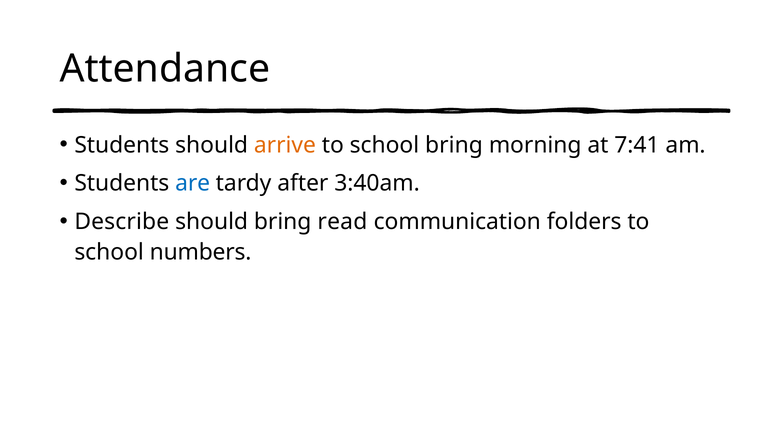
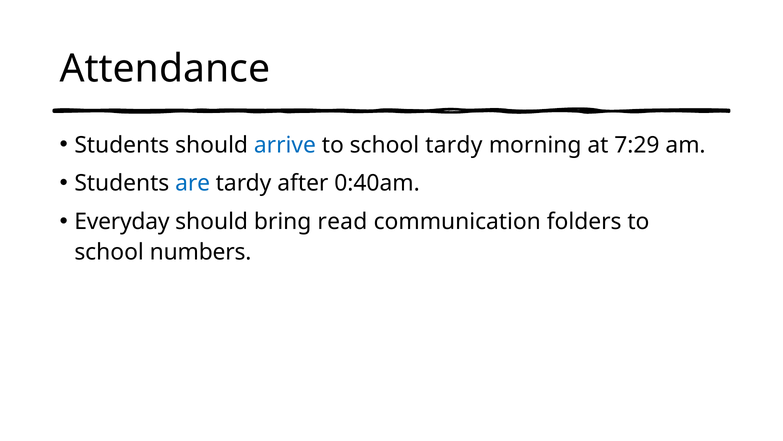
arrive colour: orange -> blue (285, 145)
school bring: bring -> tardy (454, 145)
7:41: 7:41 -> 7:29 (637, 145)
3:40am: 3:40am -> 0:40am (377, 183)
Describe: Describe -> Everyday (122, 221)
